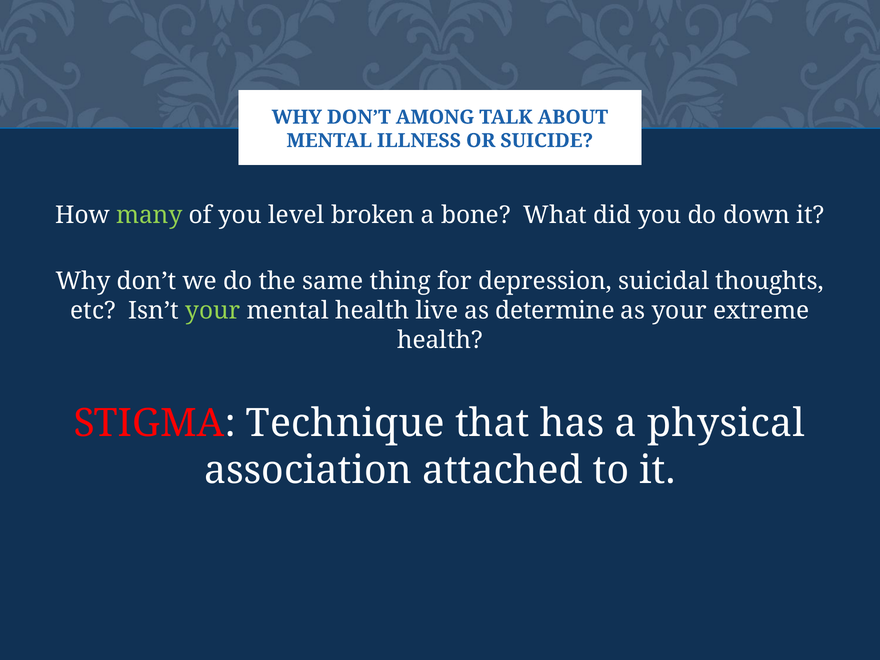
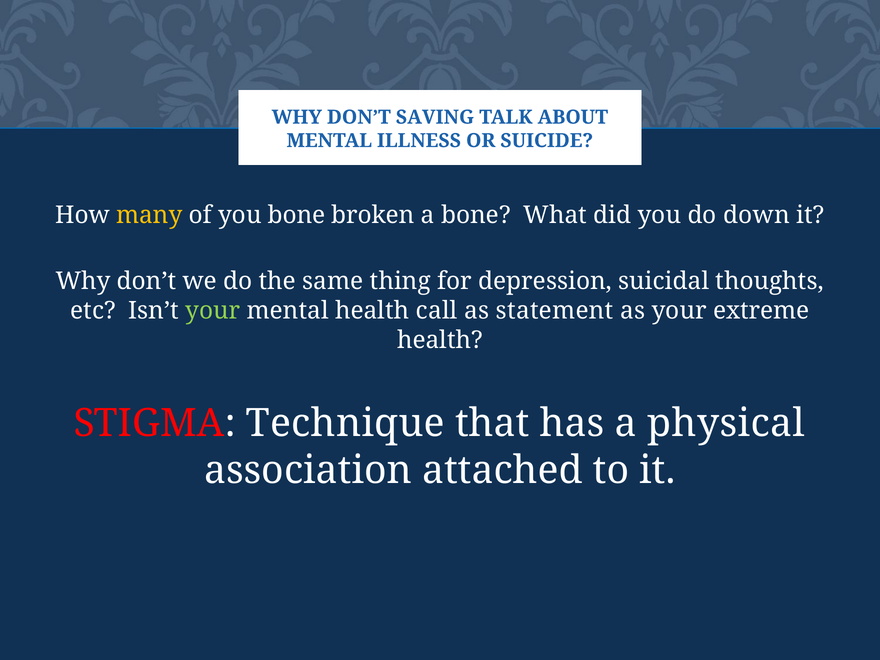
AMONG: AMONG -> SAVING (435, 117)
many colour: light green -> yellow (149, 215)
you level: level -> bone (296, 215)
live: live -> call (437, 311)
determine: determine -> statement (555, 311)
